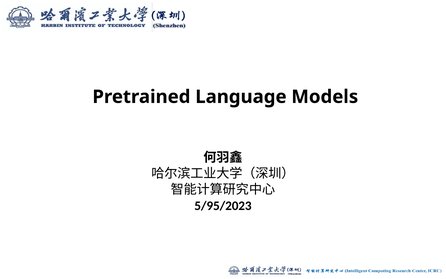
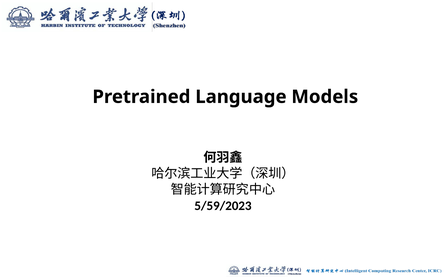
5/95/2023: 5/95/2023 -> 5/59/2023 (223, 206)
